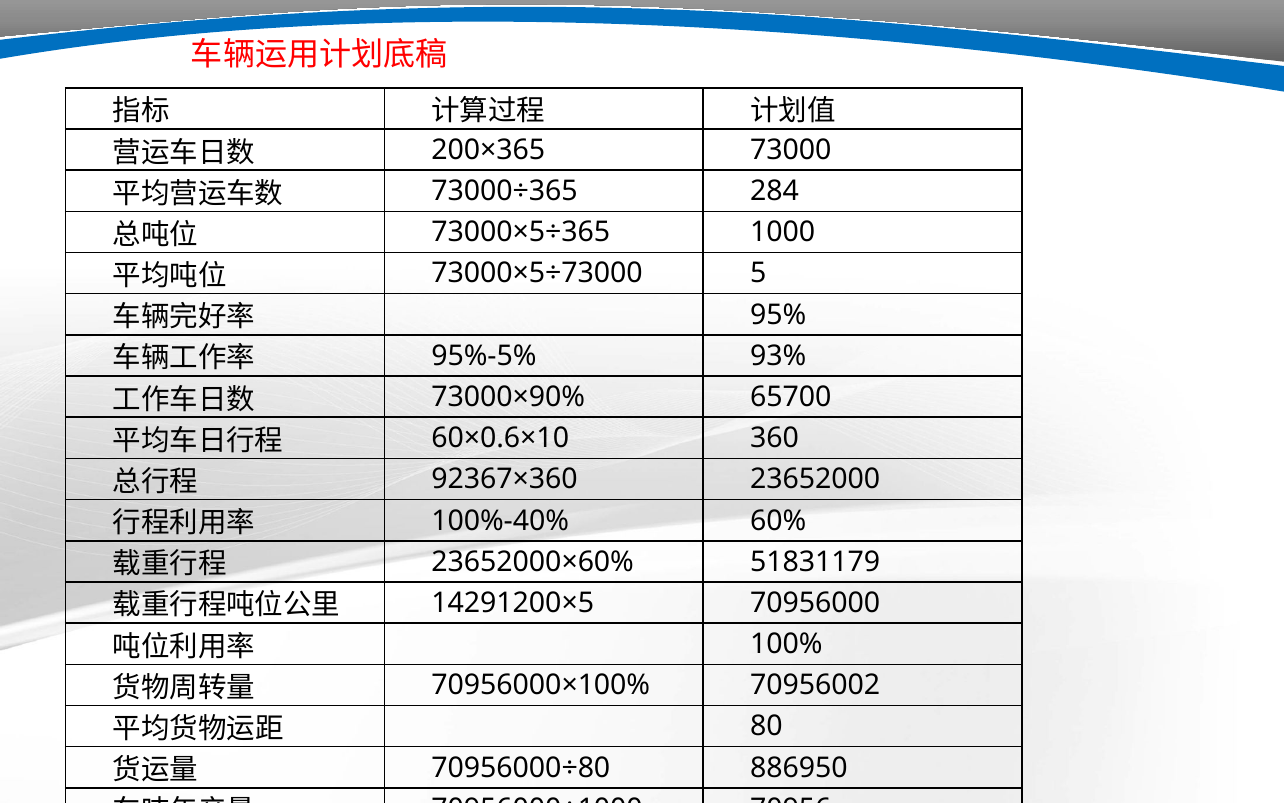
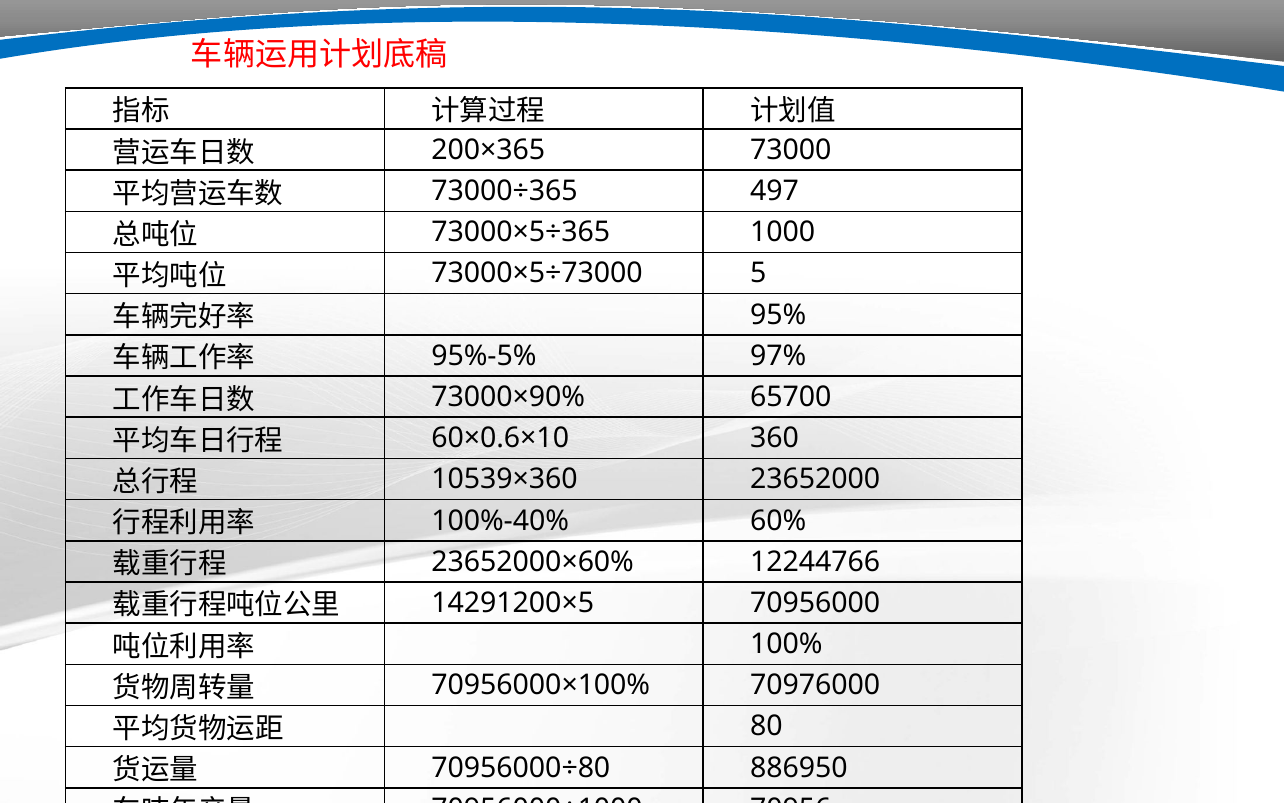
284: 284 -> 497 (775, 191)
93%: 93% -> 97% (778, 356)
92367×360: 92367×360 -> 10539×360 (505, 479)
51831179: 51831179 -> 12244766 (815, 561)
70956002: 70956002 -> 70976000 (815, 685)
